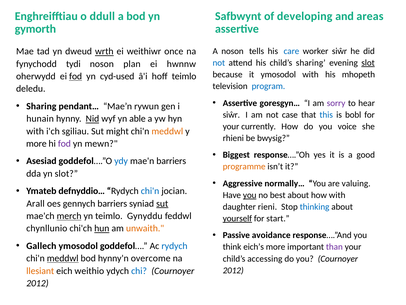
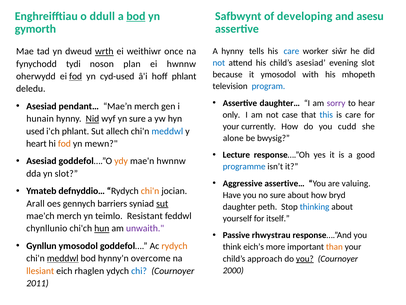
areas: areas -> asesu (370, 16)
bod underline: none -> present (136, 16)
A noson: noson -> hynny (232, 51)
child’s sharing: sharing -> asesiad (311, 63)
slot underline: present -> none (368, 63)
hoff teimlo: teimlo -> phlant (184, 76)
goresgyn…: goresgyn… -> daughter… (280, 103)
Sharing: Sharing -> Asesiad (41, 106)
Mae’n rywun: rywun -> merch (147, 106)
siŵr: siŵr -> only (231, 115)
is bobl: bobl -> care (353, 115)
yn able: able -> sure (137, 119)
voice: voice -> cudd (347, 126)
with: with -> used (35, 131)
i'ch sgiliau: sgiliau -> phlant (76, 131)
might: might -> allech (117, 131)
meddwl colour: orange -> blue (167, 131)
rhieni: rhieni -> alone (233, 138)
more: more -> heart (36, 143)
fod colour: purple -> orange (64, 143)
Biggest: Biggest -> Lecture (236, 155)
ydy colour: blue -> orange (121, 161)
mae'n barriers: barriers -> hwnnw (171, 161)
programme colour: orange -> blue (244, 166)
normally…: normally… -> assertive… (285, 183)
chi'n colour: blue -> orange (150, 191)
you underline: present -> none (250, 195)
no best: best -> sure (278, 195)
how with: with -> bryd (337, 195)
rieni: rieni -> peth (268, 206)
merch underline: present -> none (69, 216)
Gynyddu: Gynyddu -> Resistant (145, 216)
yourself underline: present -> none (237, 218)
start: start -> itself (278, 218)
unwaith colour: orange -> purple (145, 228)
avoidance: avoidance -> rhwystrau (271, 235)
Gallech: Gallech -> Gynllun (41, 246)
rydych colour: blue -> orange (174, 246)
than colour: purple -> orange (334, 247)
accessing: accessing -> approach (265, 258)
you underline: none -> present (305, 258)
2012: 2012 -> 2000 (233, 270)
weithio: weithio -> rhaglen (89, 270)
2012: 2012 -> 2011 (37, 283)
